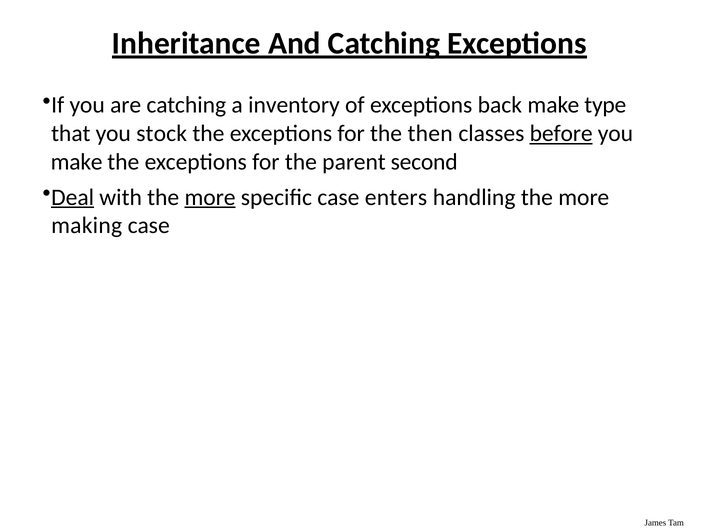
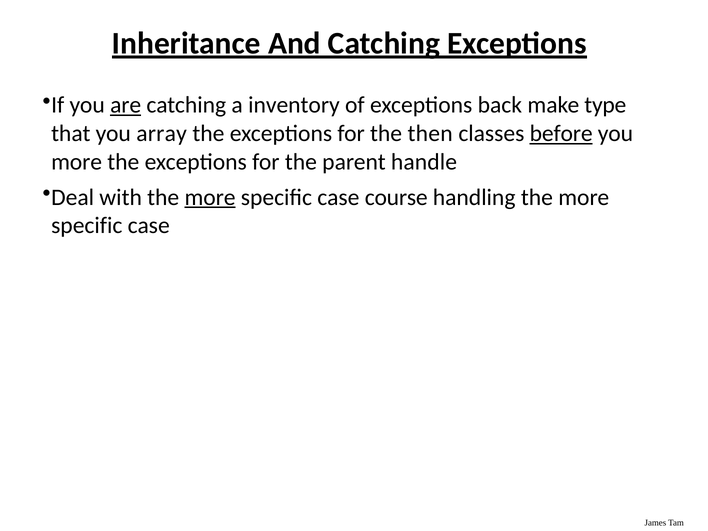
are underline: none -> present (126, 105)
stock: stock -> array (162, 134)
make: make -> more (77, 162)
second: second -> handle (424, 162)
Deal underline: present -> none (73, 197)
enters: enters -> course (396, 197)
making: making -> specific (87, 226)
